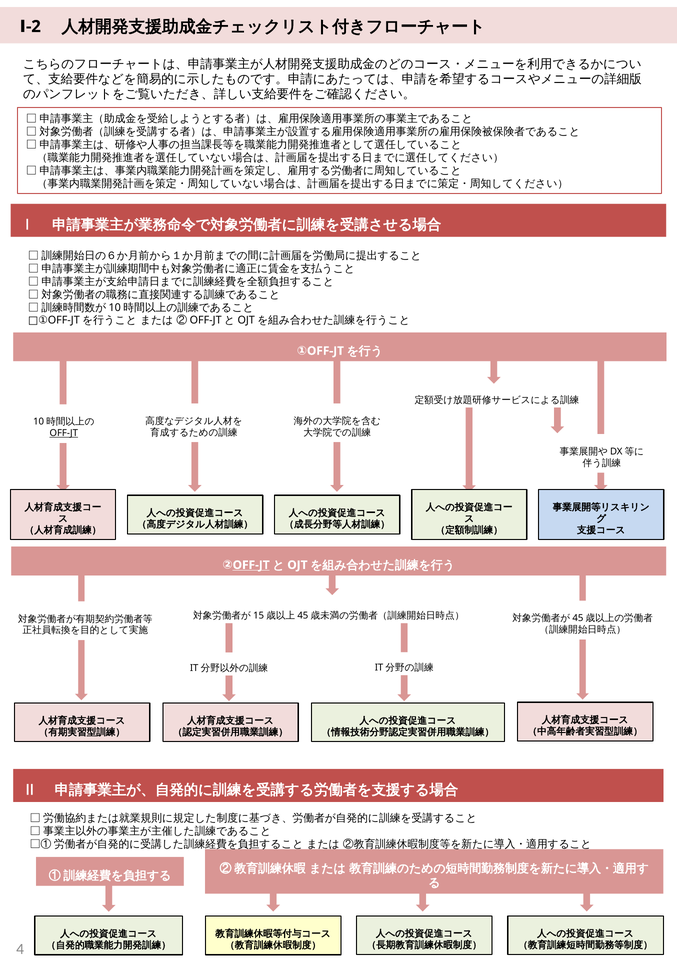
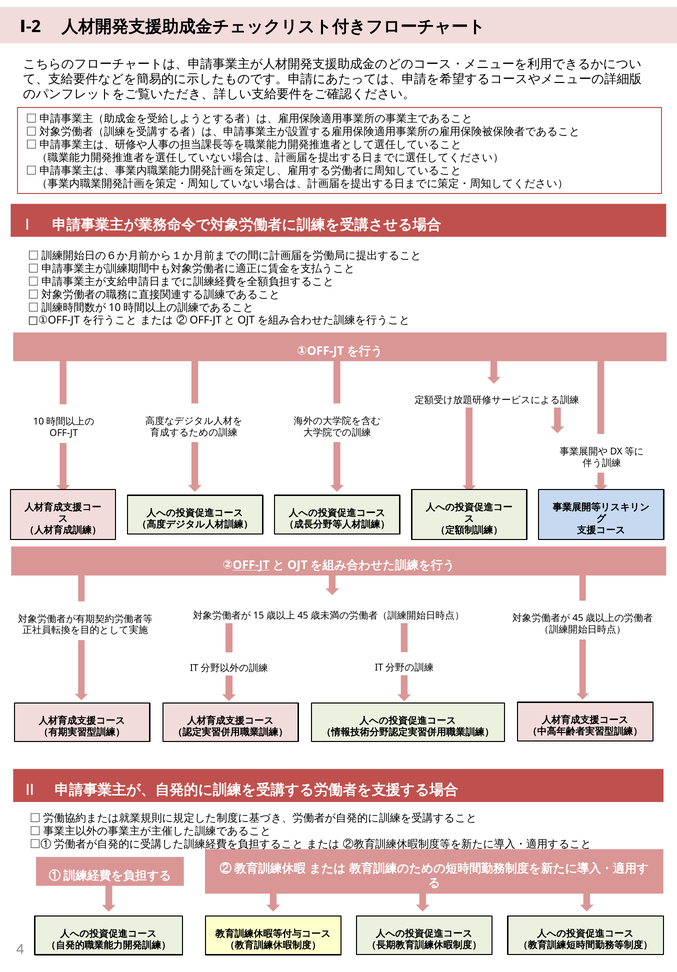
OFF-JT underline: present -> none (64, 433)
